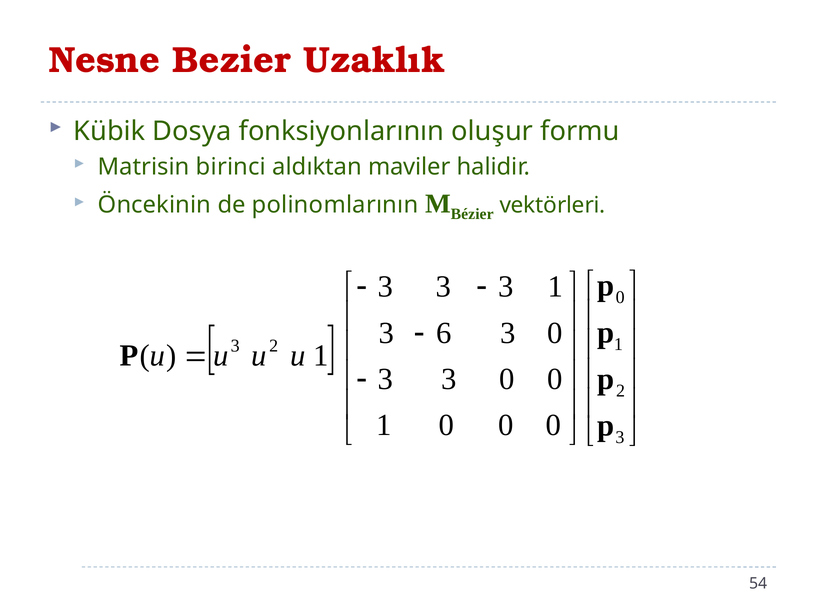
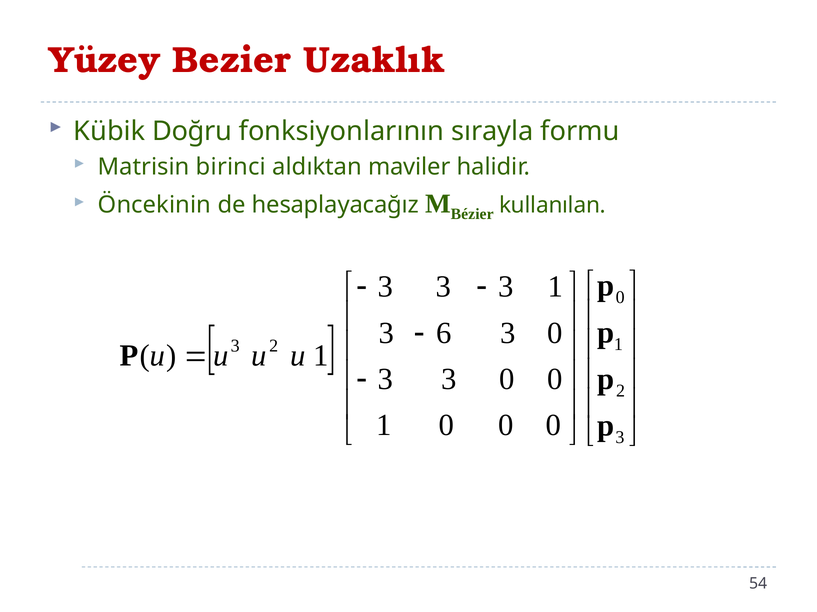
Nesne: Nesne -> Yüzey (105, 60)
Dosya: Dosya -> Doğru (192, 131)
oluşur: oluşur -> sırayla (492, 131)
polinomlarının: polinomlarının -> hesaplayacağız (335, 205)
vektörleri: vektörleri -> kullanılan (553, 205)
